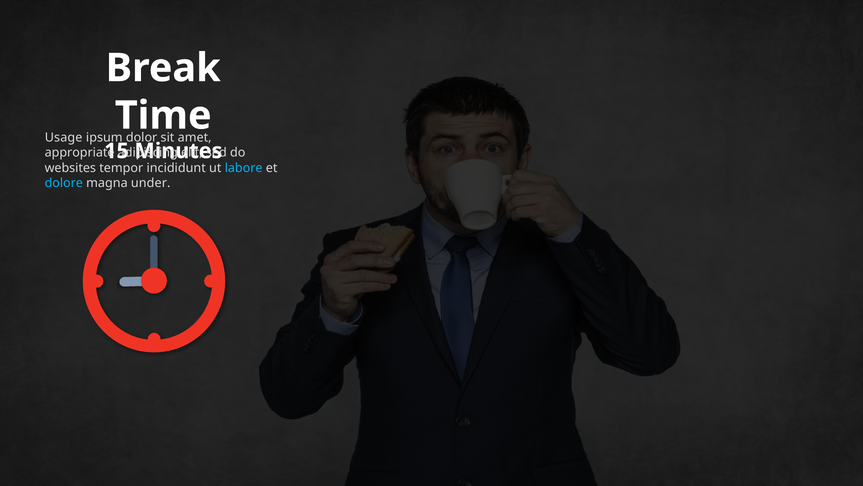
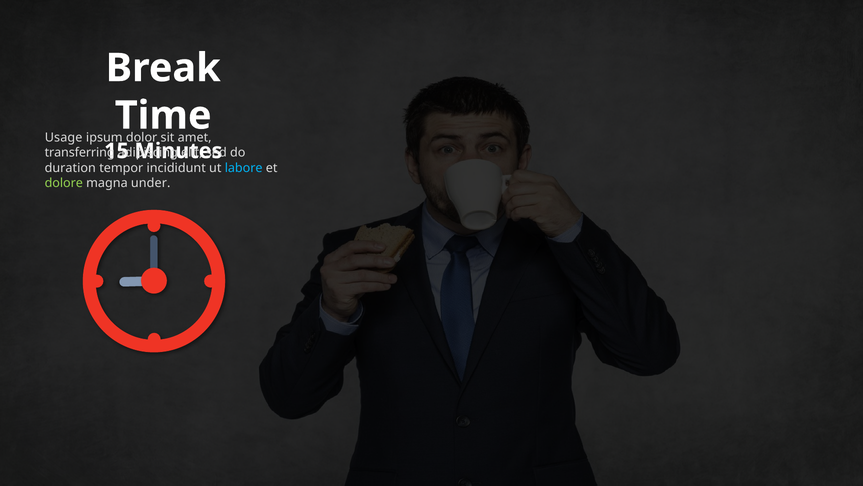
appropriate: appropriate -> transferring (80, 153)
websites: websites -> duration (70, 168)
dolore colour: light blue -> light green (64, 183)
